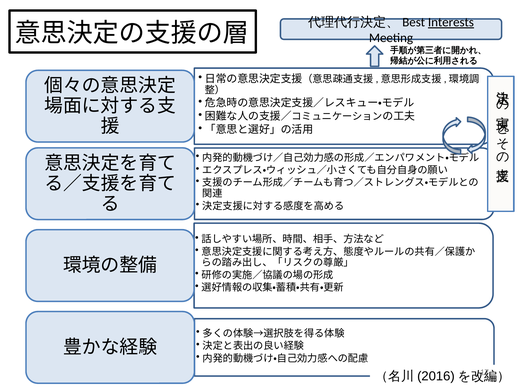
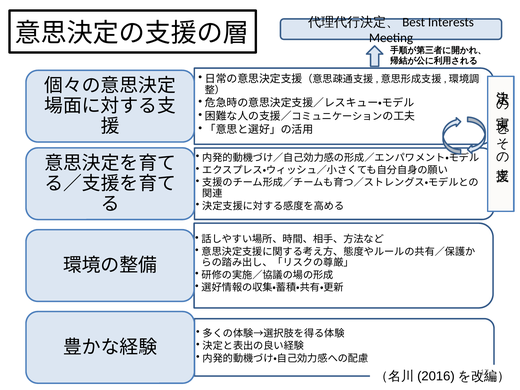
Interests underline: present -> none (451, 22)
